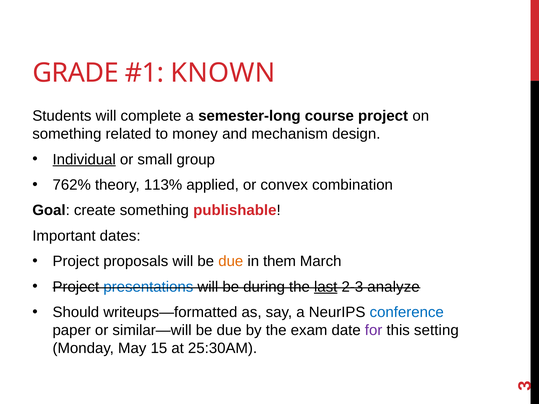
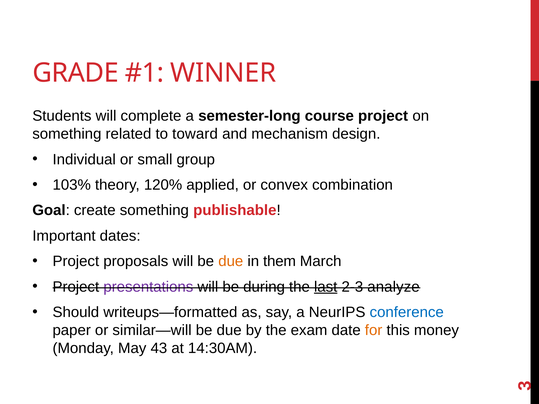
KNOWN: KNOWN -> WINNER (223, 73)
money: money -> toward (195, 134)
Individual underline: present -> none (84, 160)
762%: 762% -> 103% (72, 185)
113%: 113% -> 120% (163, 185)
presentations colour: blue -> purple (148, 287)
for colour: purple -> orange (374, 330)
setting: setting -> money (436, 330)
15: 15 -> 43 (159, 348)
25:30AM: 25:30AM -> 14:30AM (223, 348)
